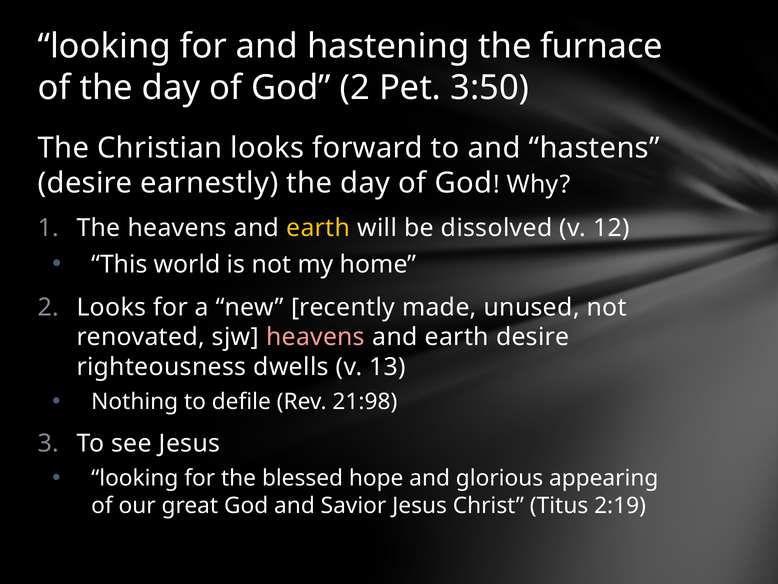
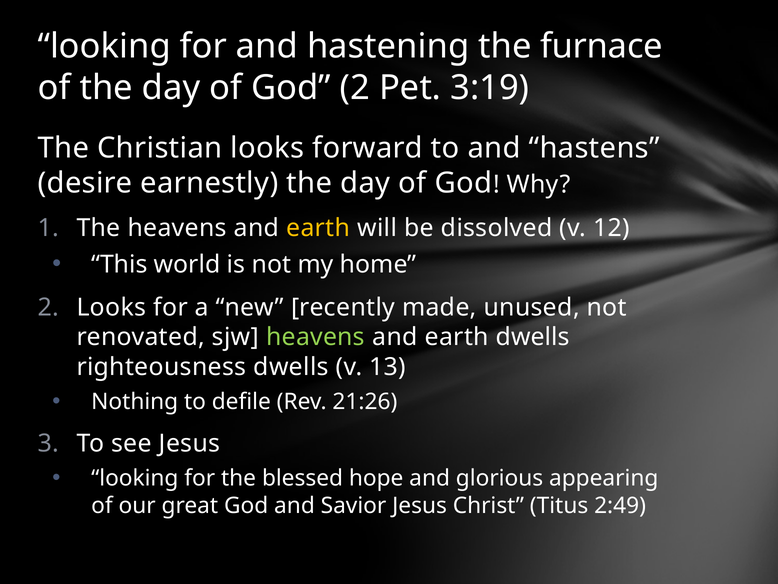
3:50: 3:50 -> 3:19 (490, 88)
heavens colour: pink -> light green (316, 337)
earth desire: desire -> dwells (533, 337)
21:98: 21:98 -> 21:26 (365, 402)
2:19: 2:19 -> 2:49 (620, 505)
